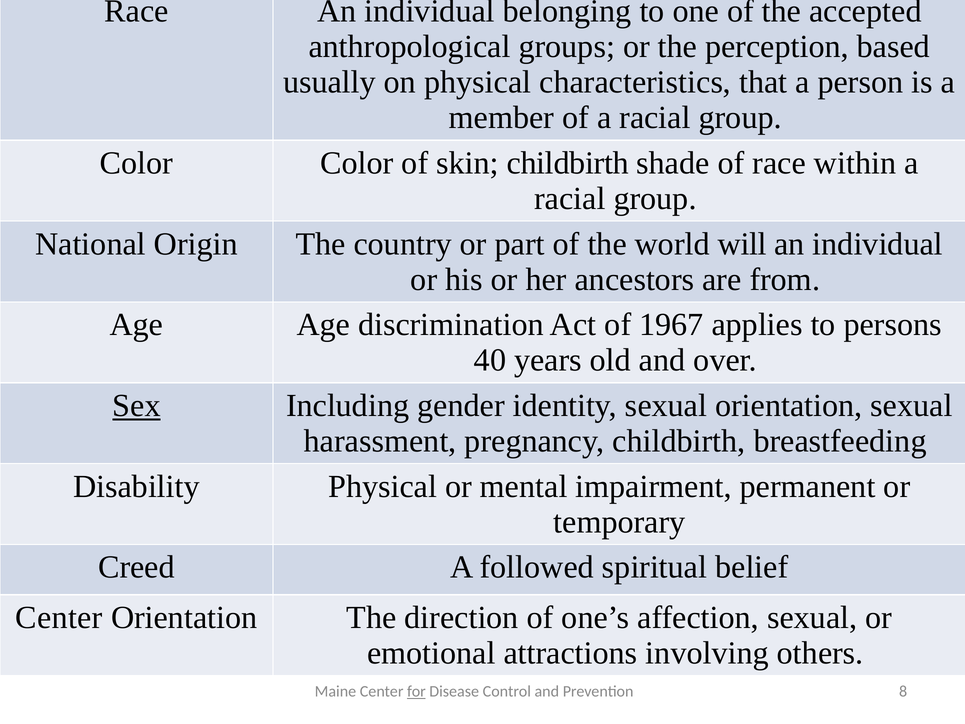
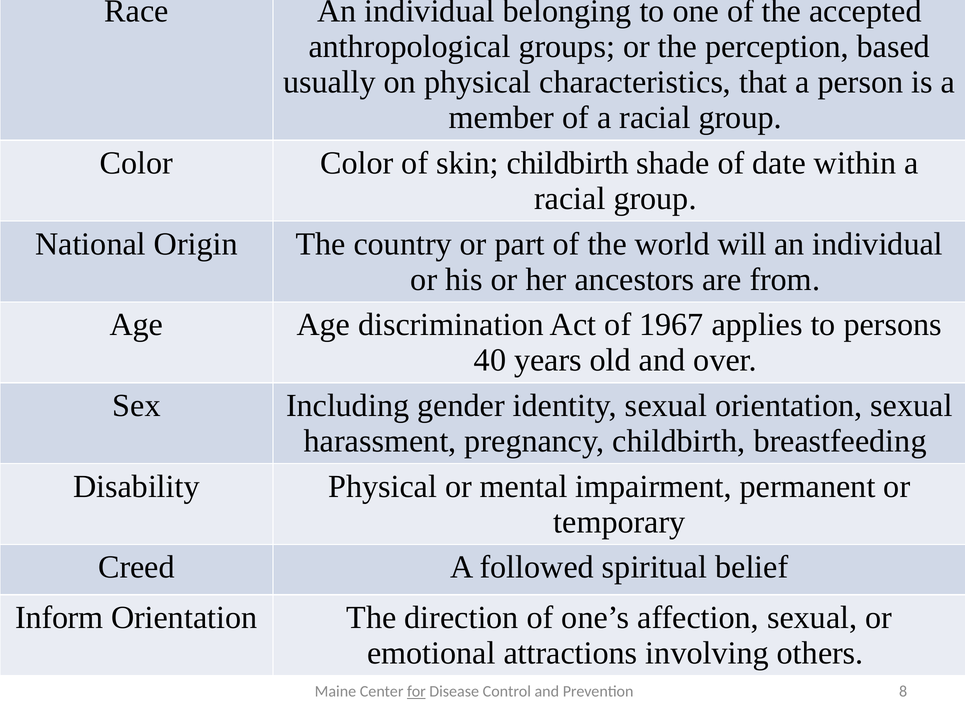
of race: race -> date (779, 163)
Sex underline: present -> none (136, 405)
Center: Center -> Inform (59, 617)
